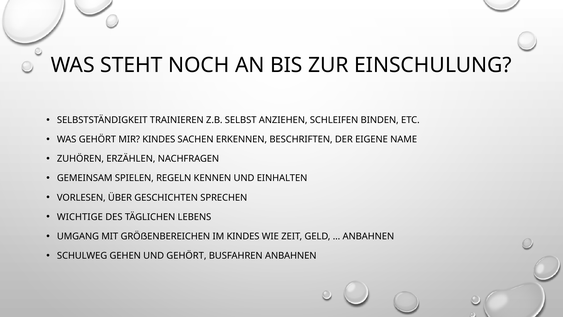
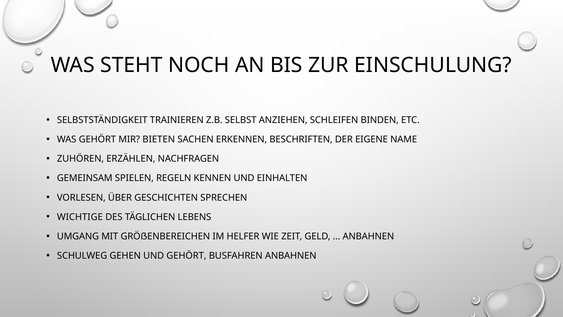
MIR KINDES: KINDES -> BIETEN (159, 139)
IM KINDES: KINDES -> HELFER (243, 236)
